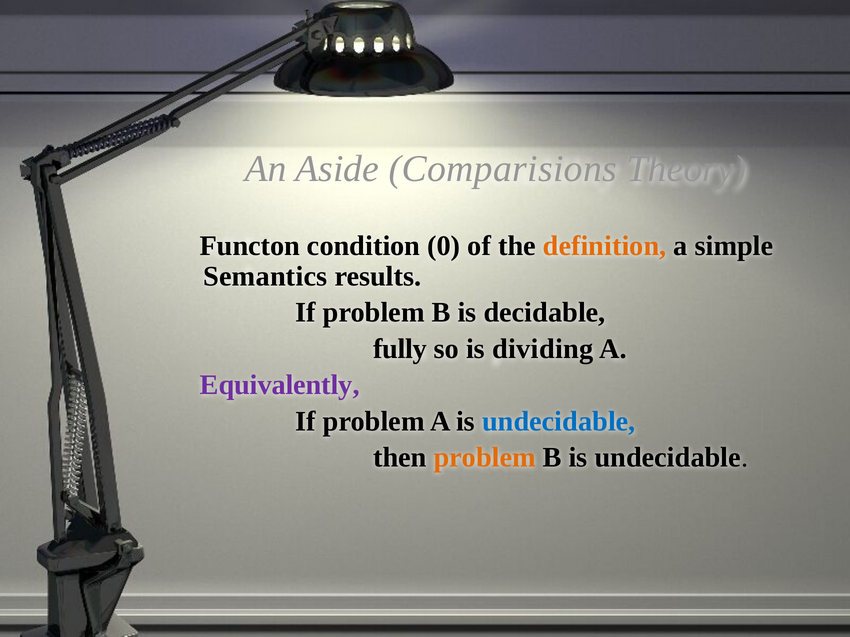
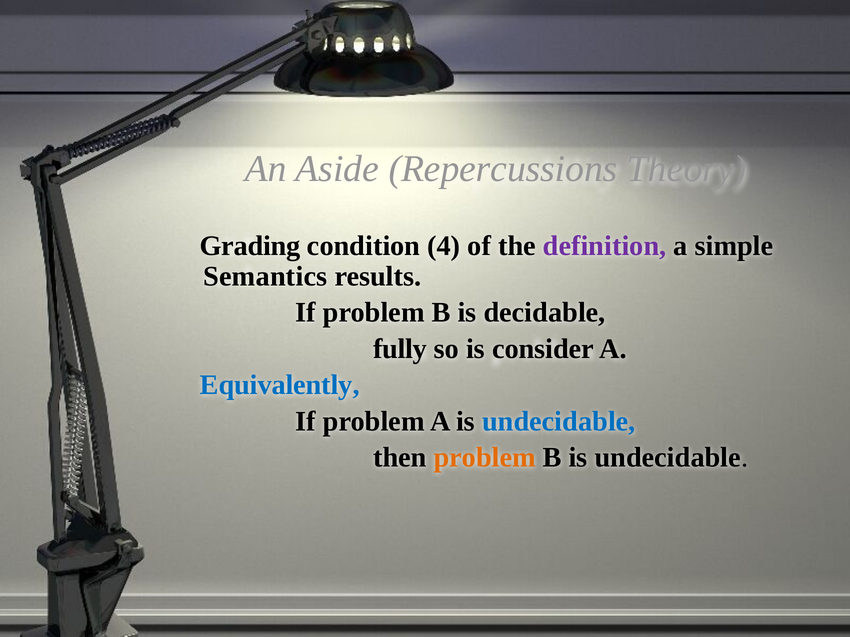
Comparisions: Comparisions -> Repercussions (503, 169)
Functon: Functon -> Grading (250, 246)
0: 0 -> 4 (444, 246)
definition colour: orange -> purple (605, 246)
dividing: dividing -> consider (543, 349)
Equivalently colour: purple -> blue (280, 385)
